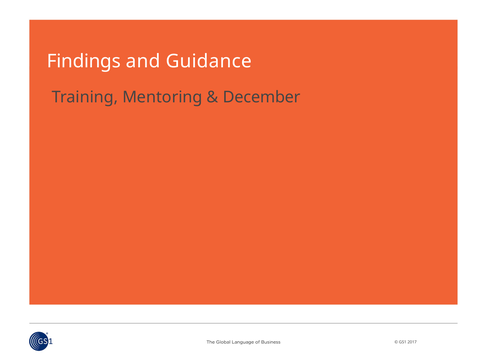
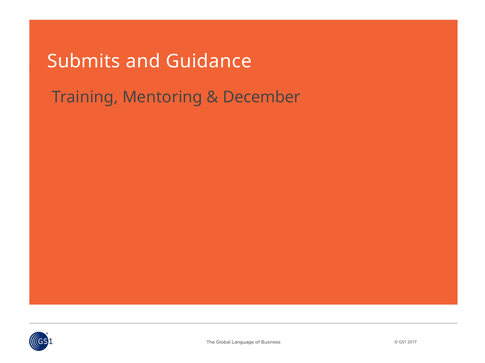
Findings: Findings -> Submits (84, 62)
